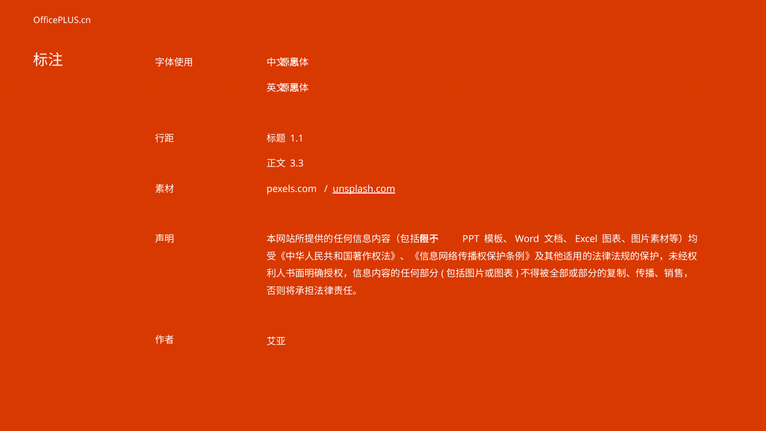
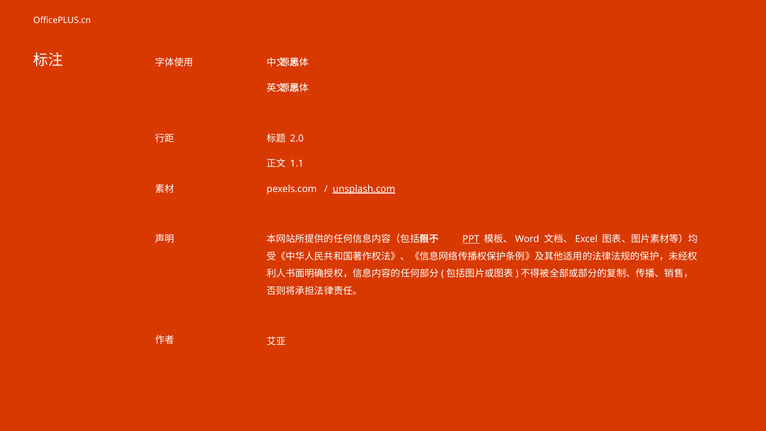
1.1: 1.1 -> 2.0 (297, 138)
3.3: 3.3 -> 1.1 (297, 164)
PPT underline: none -> present (471, 239)
